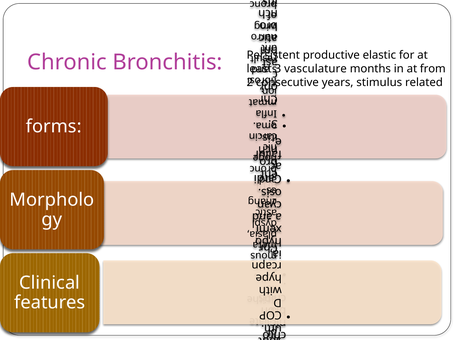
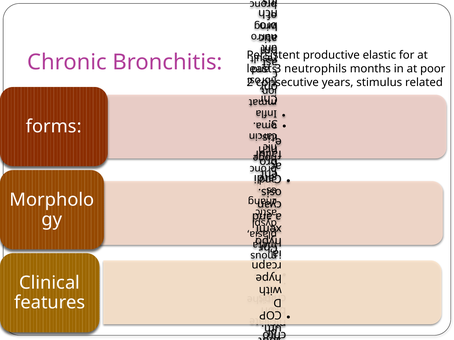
vasculature: vasculature -> neutrophils (315, 69)
from: from -> poor (433, 69)
